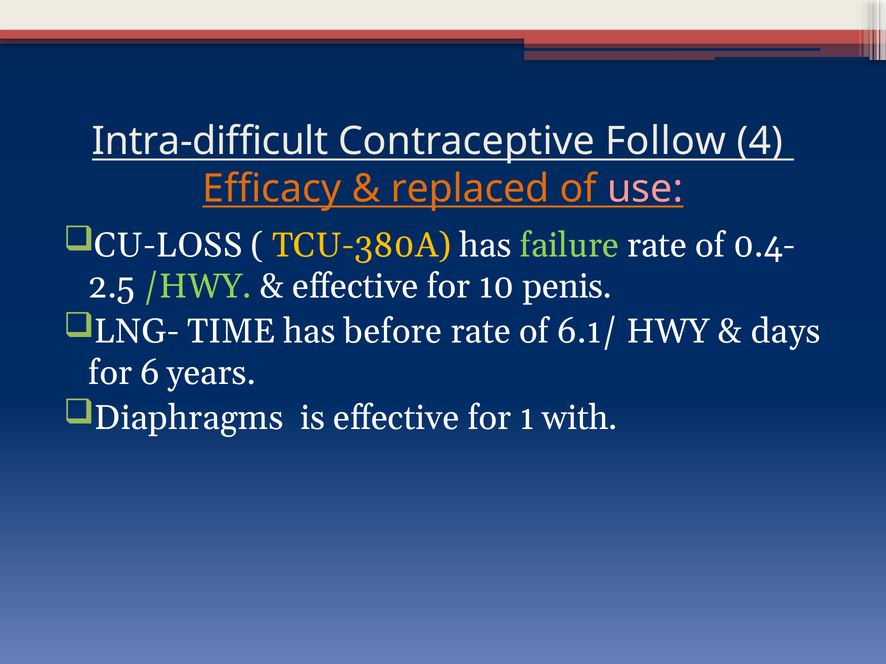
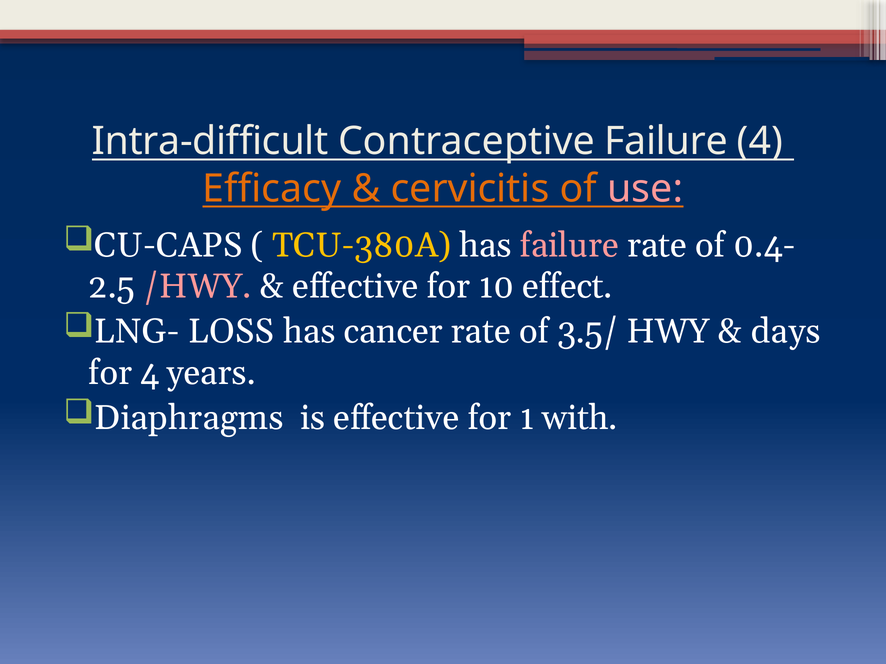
Contraceptive Follow: Follow -> Failure (666, 142)
replaced: replaced -> cervicitis (470, 189)
CU-LOSS: CU-LOSS -> CU-CAPS (168, 245)
failure colour: light green -> pink (569, 245)
/HWY colour: light green -> pink (197, 287)
penis: penis -> effect (567, 287)
TIME: TIME -> LOSS (231, 332)
before: before -> cancer (393, 332)
6.1/: 6.1/ -> 3.5/ (588, 332)
for 6: 6 -> 4 (150, 373)
